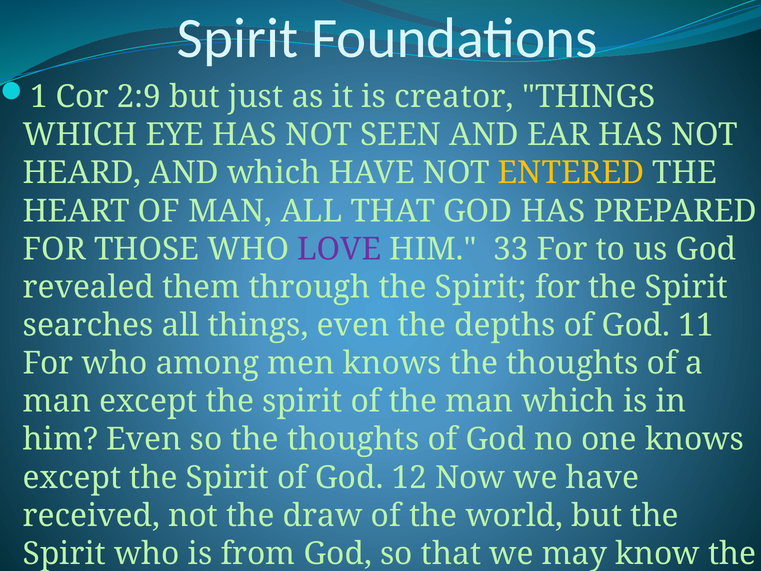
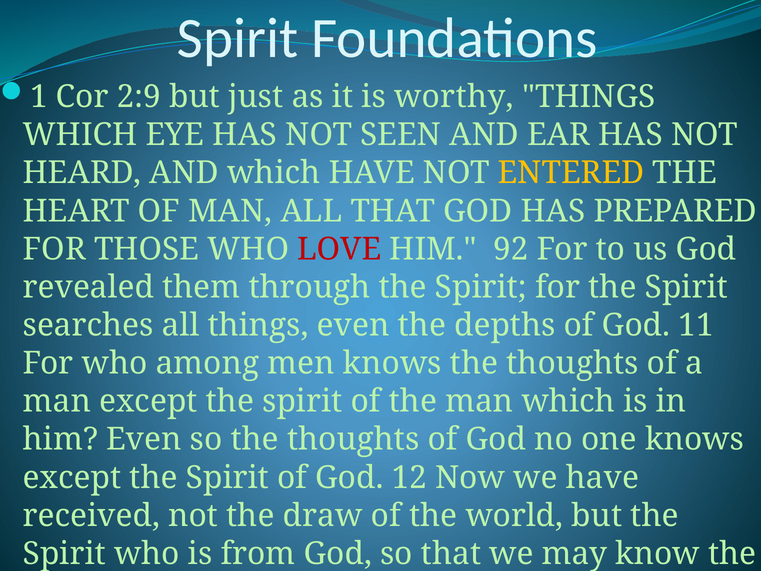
creator: creator -> worthy (454, 97)
LOVE colour: purple -> red (339, 249)
33: 33 -> 92 (511, 249)
